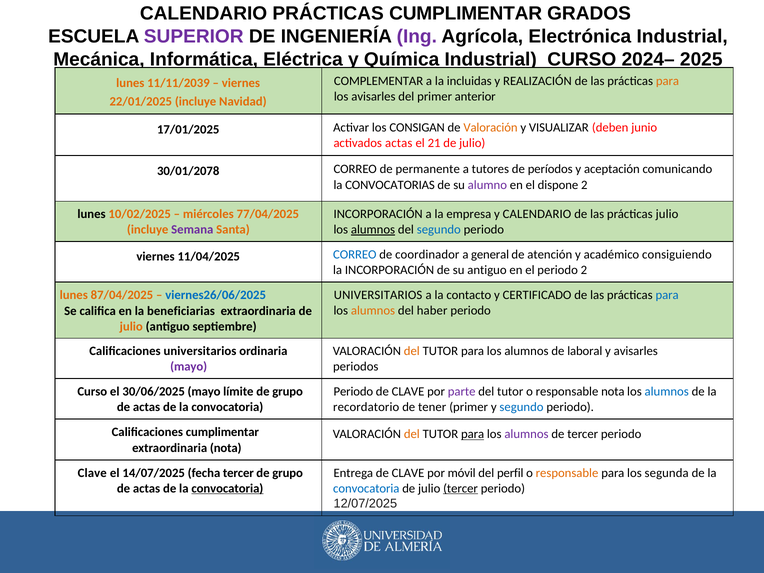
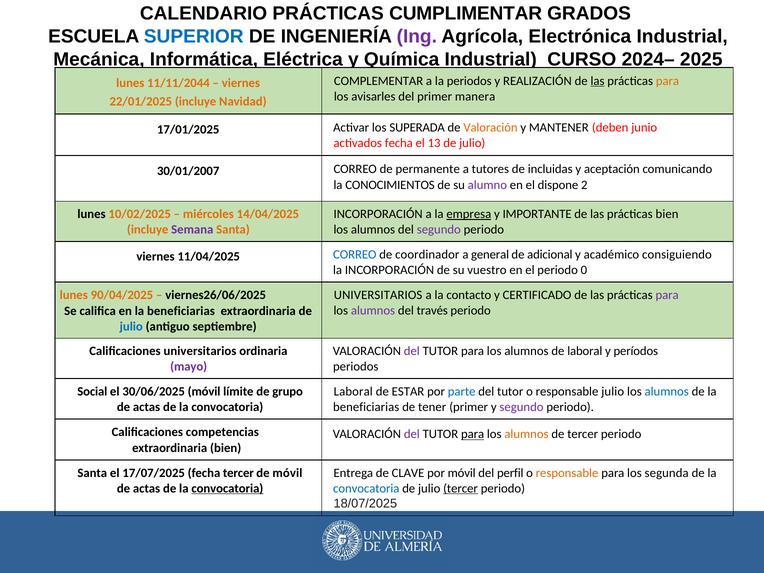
SUPERIOR colour: purple -> blue (194, 36)
la incluidas: incluidas -> periodos (469, 81)
las underline: none -> present (598, 81)
11/11/2039: 11/11/2039 -> 11/11/2044 (178, 83)
anterior: anterior -> manera (475, 97)
CONSIGAN: CONSIGAN -> SUPERADA (417, 127)
VISUALIZAR: VISUALIZAR -> MANTENER (559, 127)
activados actas: actas -> fecha (399, 143)
21: 21 -> 13 (434, 143)
30/01/2078: 30/01/2078 -> 30/01/2007 (188, 171)
períodos: períodos -> incluidas (550, 169)
CONVOCATORIAS: CONVOCATORIAS -> CONOCIMIENTOS (390, 185)
77/04/2025: 77/04/2025 -> 14/04/2025 (268, 214)
empresa underline: none -> present (469, 214)
y CALENDARIO: CALENDARIO -> IMPORTANTE (537, 214)
prácticas julio: julio -> bien (667, 214)
alumnos underline: present -> none (373, 230)
segundo colour: blue -> purple (439, 230)
atención: atención -> adicional (550, 254)
su antiguo: antiguo -> vuestro (487, 270)
periodo 2: 2 -> 0 (584, 270)
87/04/2025: 87/04/2025 -> 90/04/2025 (122, 295)
viernes26/06/2025 colour: blue -> black (216, 295)
para colour: blue -> purple (667, 295)
alumnos colour: orange -> purple (373, 310)
haber: haber -> través (432, 310)
julio colour: orange -> blue (131, 326)
del colour: orange -> purple (412, 351)
y avisarles: avisarles -> períodos (636, 351)
Curso: Curso -> Social (92, 391)
30/06/2025 mayo: mayo -> móvil (204, 391)
Periodo: Periodo -> Laboral (353, 391)
CLAVE: CLAVE -> ESTAR (408, 391)
parte colour: purple -> blue (462, 391)
responsable nota: nota -> julio (613, 391)
recordatorio: recordatorio -> beneficiarias (366, 407)
segundo colour: blue -> purple (521, 407)
Calificaciones cumplimentar: cumplimentar -> competencias (222, 432)
del colour: orange -> purple (412, 434)
alumnos colour: purple -> orange (526, 434)
extraordinaria nota: nota -> bien (226, 448)
Clave: Clave -> Santa (92, 473)
14/07/2025: 14/07/2025 -> 17/07/2025 (154, 473)
grupo: grupo -> móvil (287, 473)
12/07/2025: 12/07/2025 -> 18/07/2025 (365, 503)
